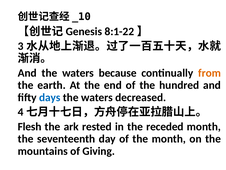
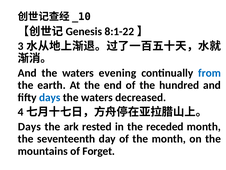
because: because -> evening (118, 73)
from colour: orange -> blue (210, 73)
Flesh: Flesh -> Days (29, 126)
Giving: Giving -> Forget (99, 151)
